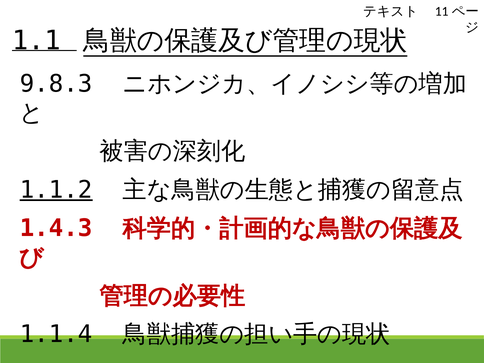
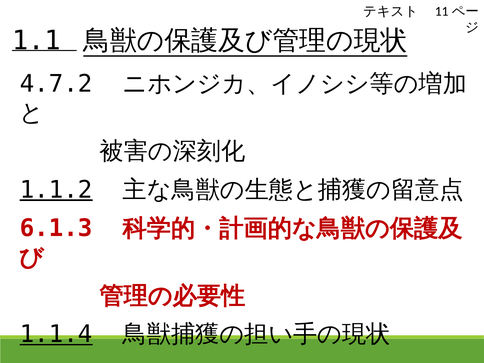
9.8.3: 9.8.3 -> 4.7.2 (56, 84)
1.4.3: 1.4.3 -> 6.1.3 (56, 228)
1.1.4 underline: none -> present (56, 334)
